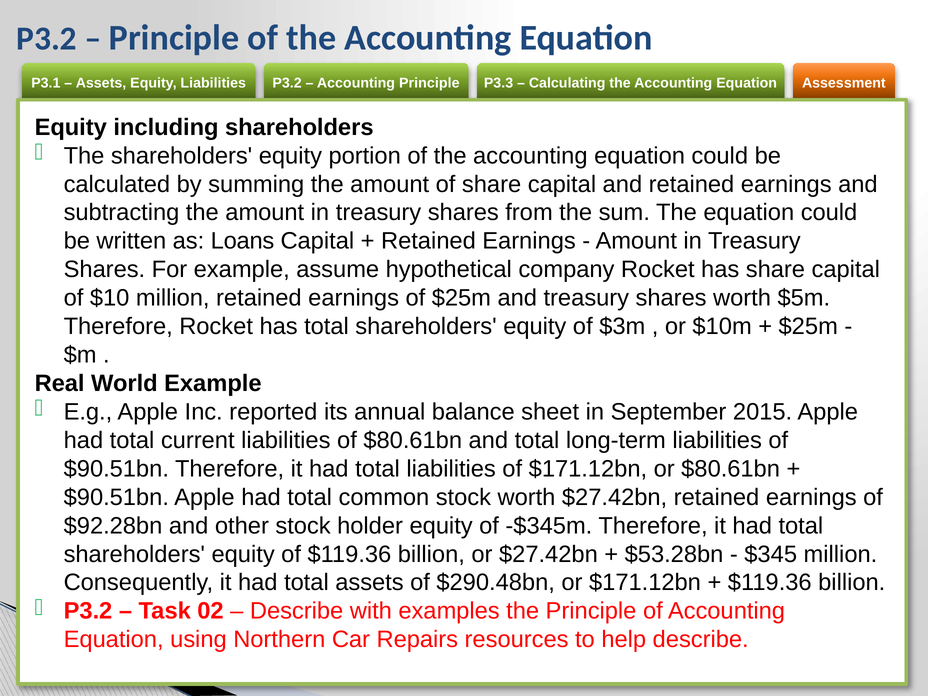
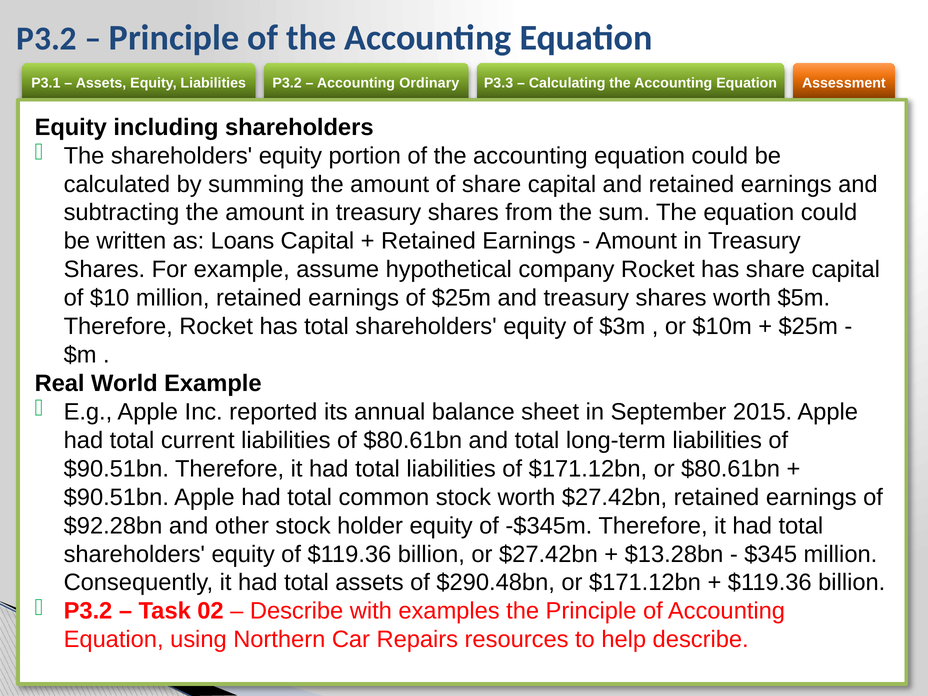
Accounting Principle: Principle -> Ordinary (429, 83)
$53.28bn: $53.28bn -> $13.28bn (674, 554)
